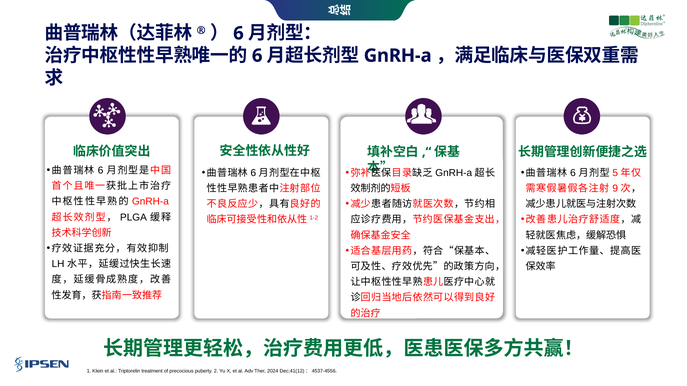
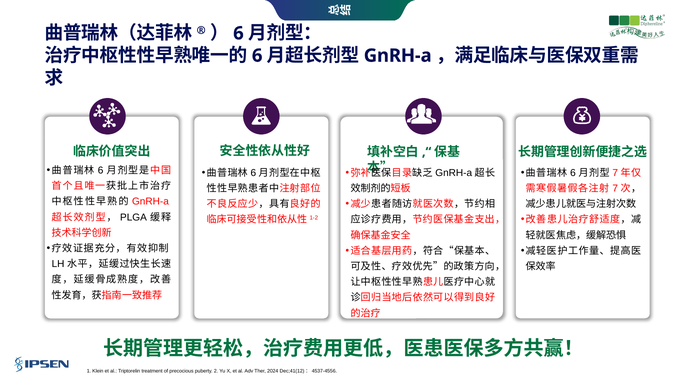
5: 5 -> 7 (615, 173)
9: 9 -> 7 (615, 189)
